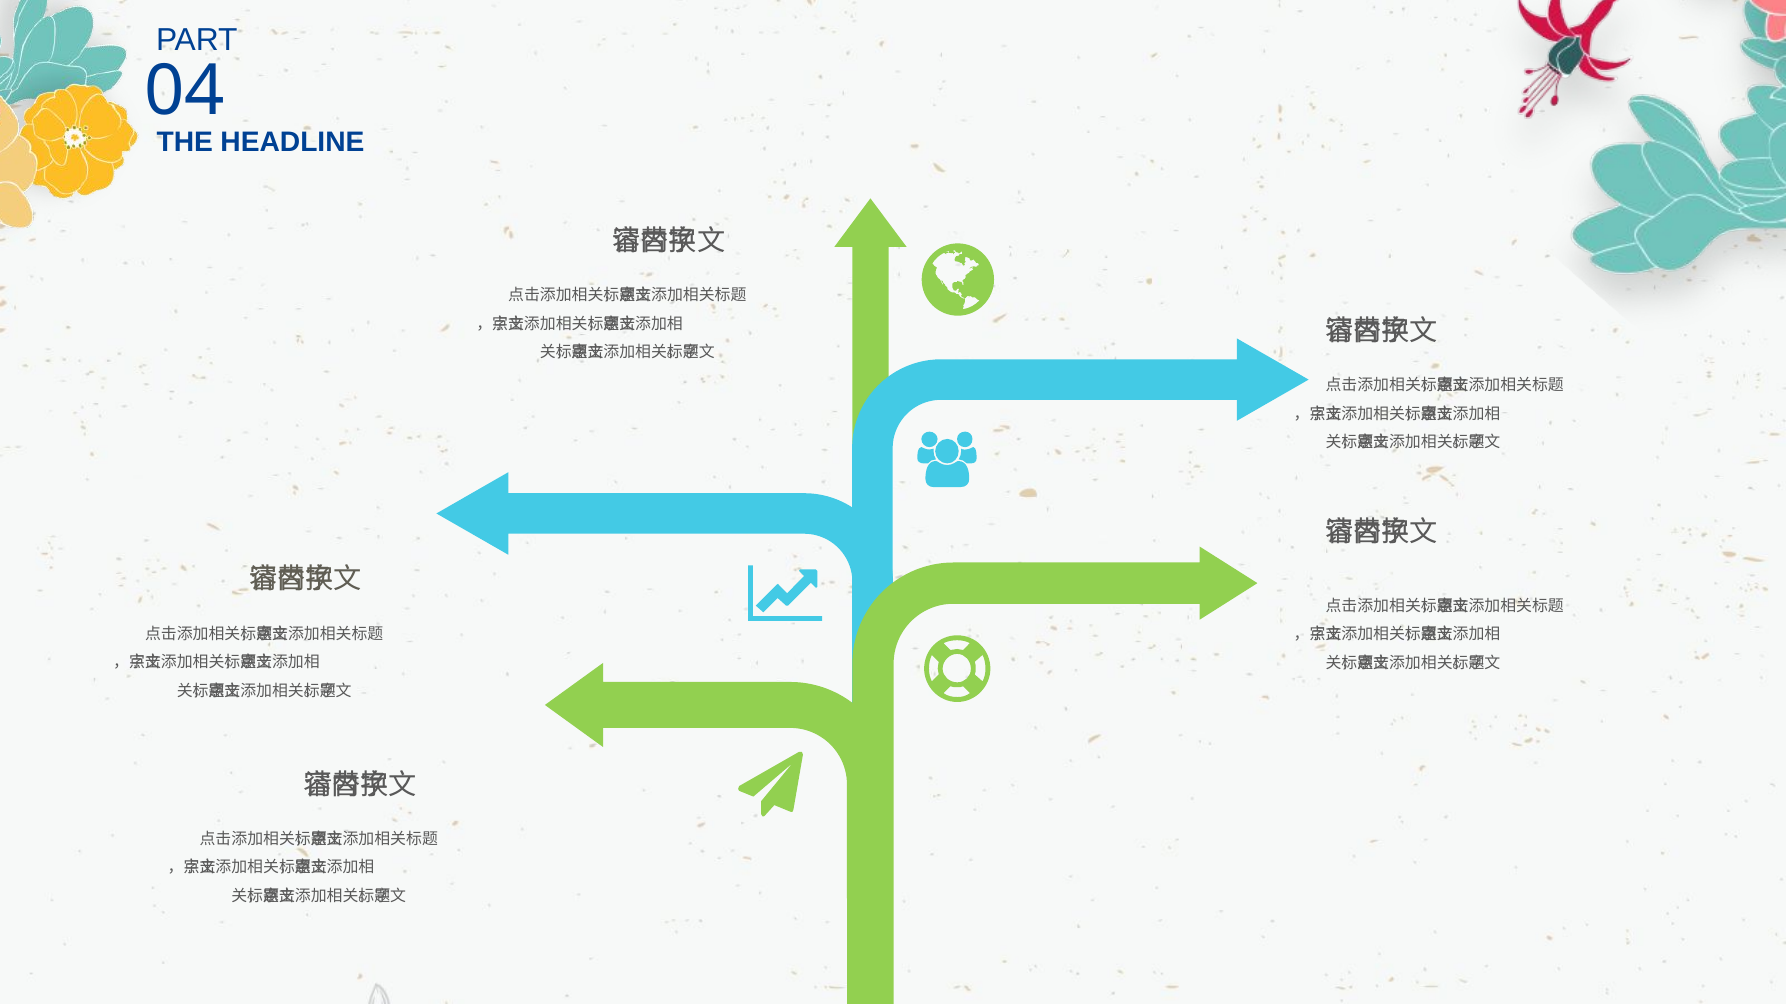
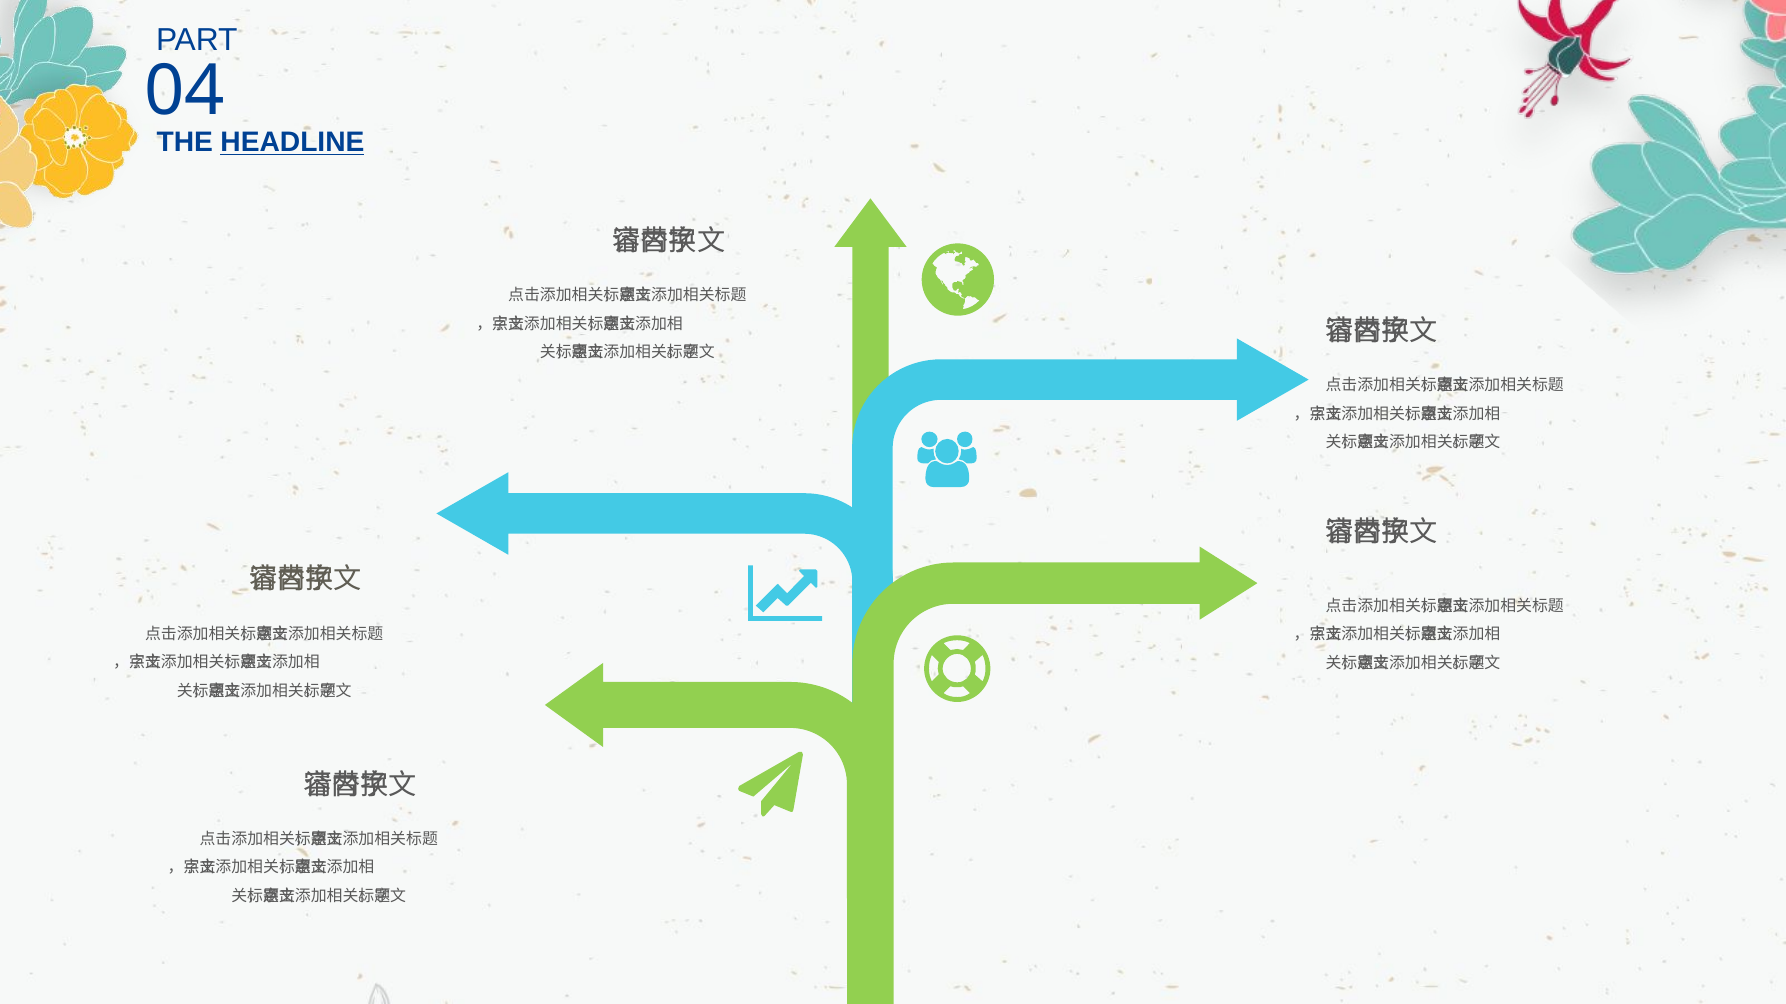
HEADLINE underline: none -> present (292, 143)
